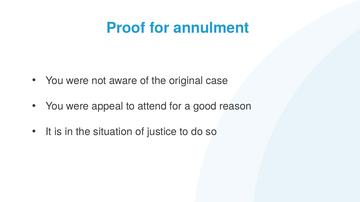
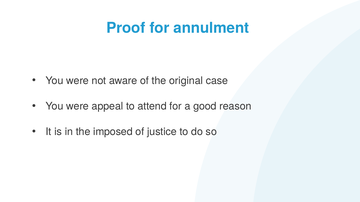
situation: situation -> imposed (113, 132)
